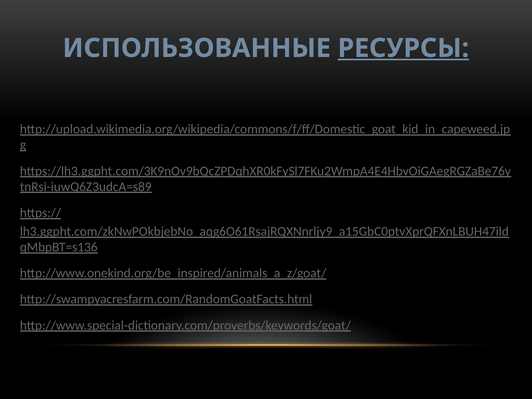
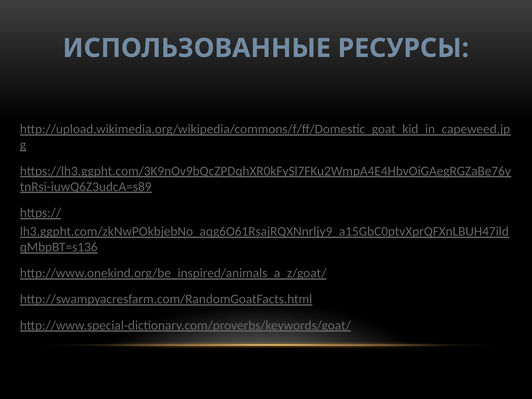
РЕСУРСЫ underline: present -> none (403, 48)
